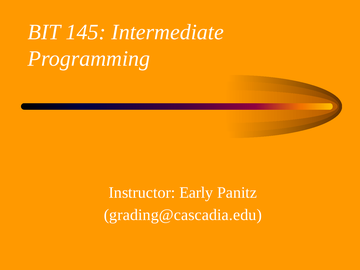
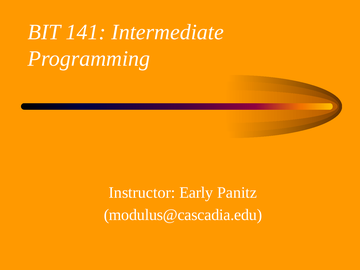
145: 145 -> 141 (86, 32)
grading@cascadia.edu: grading@cascadia.edu -> modulus@cascadia.edu (183, 215)
